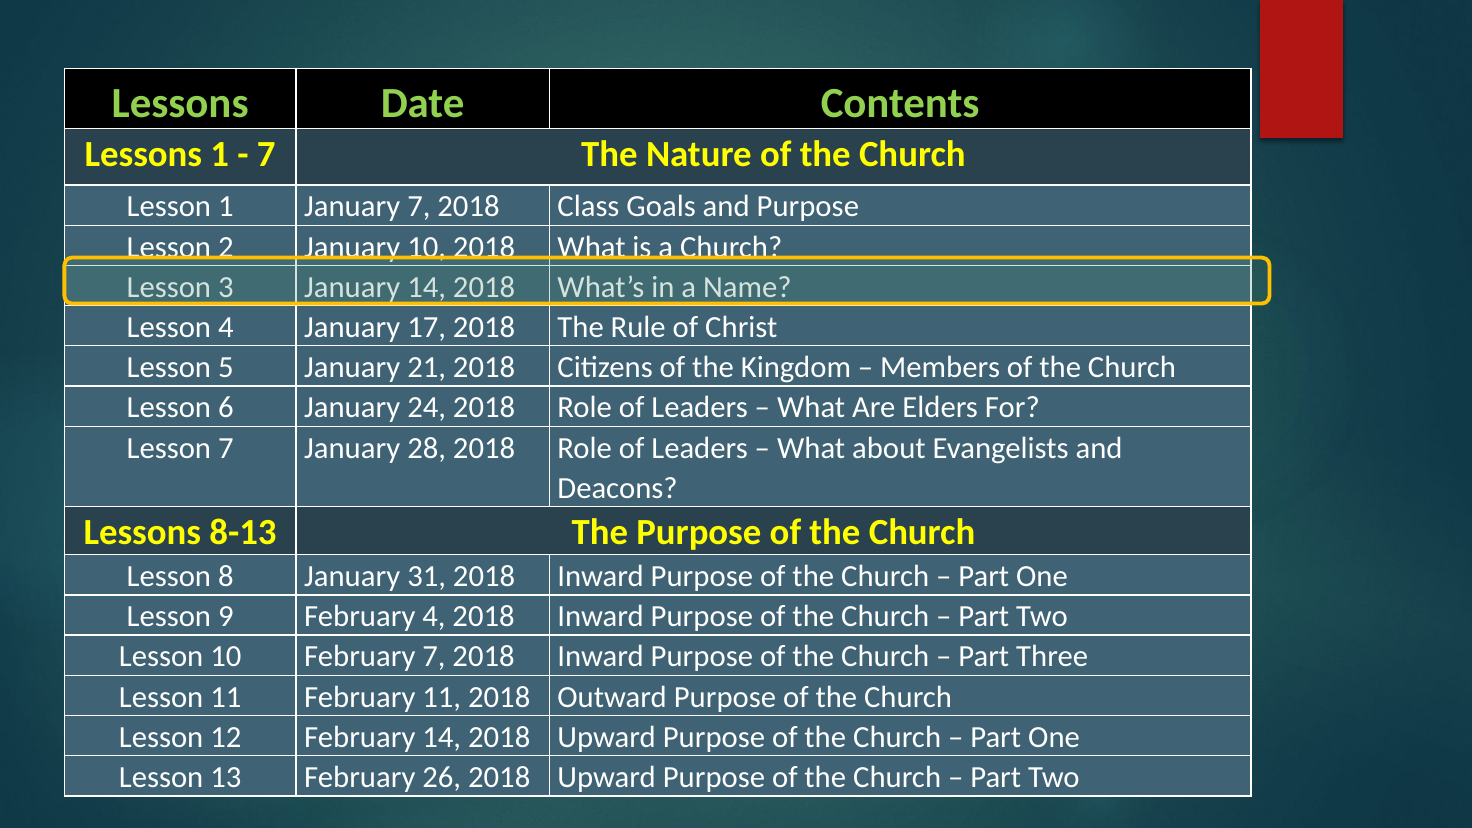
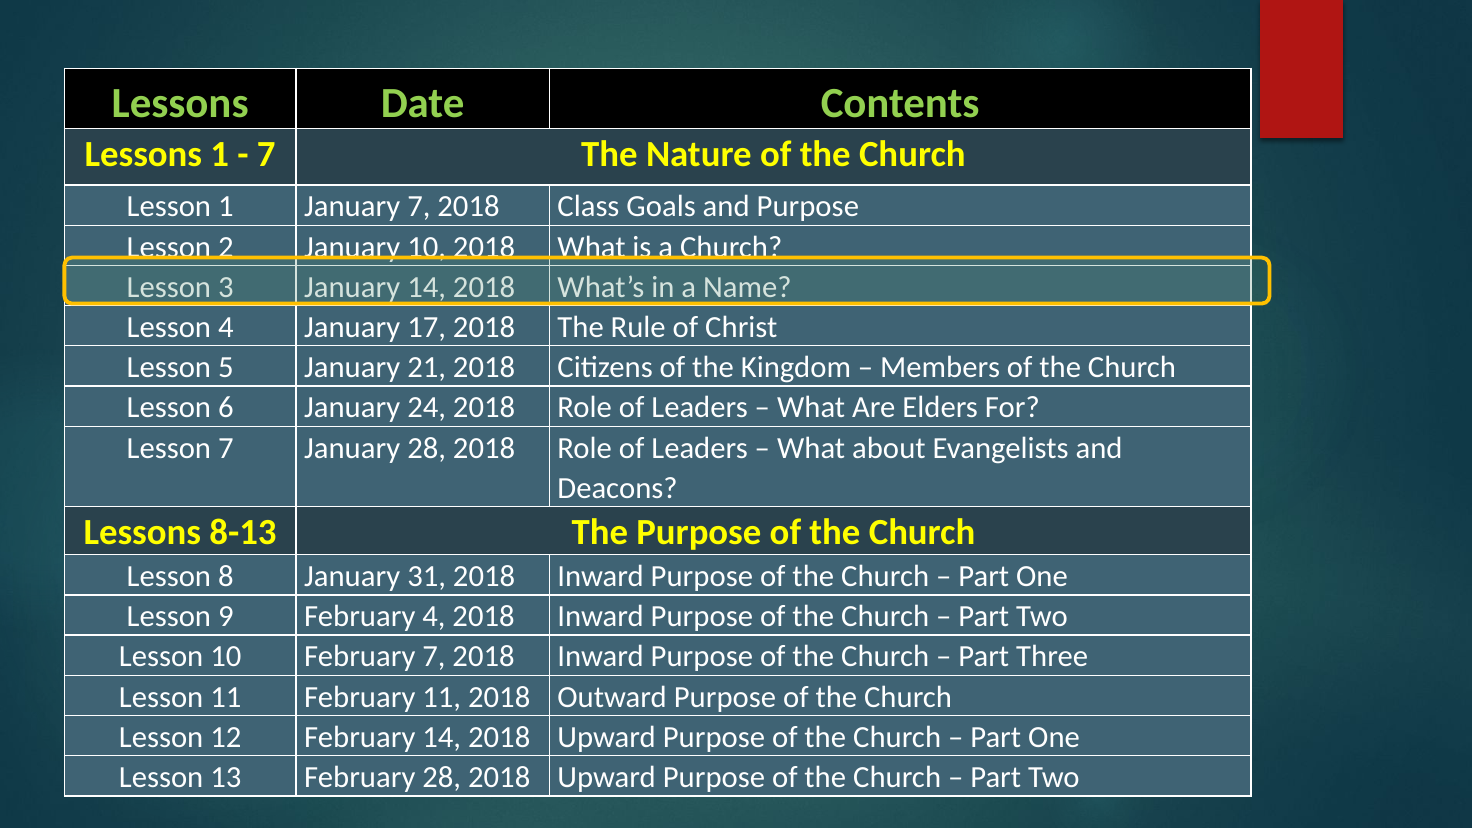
February 26: 26 -> 28 (442, 777)
